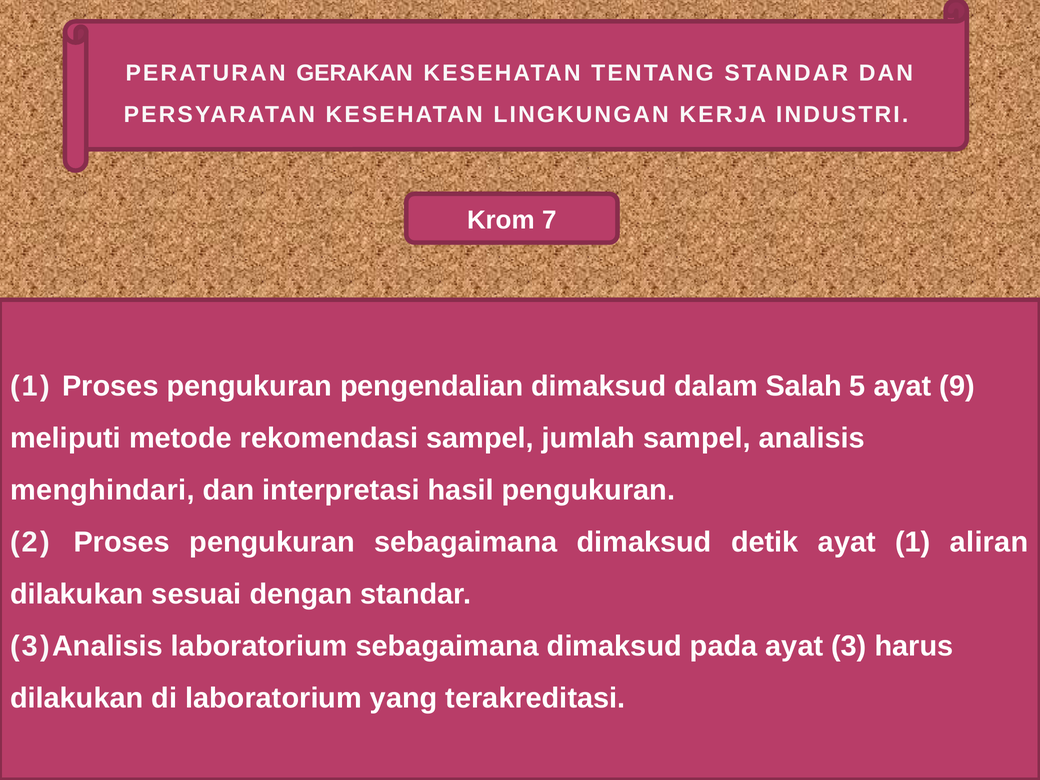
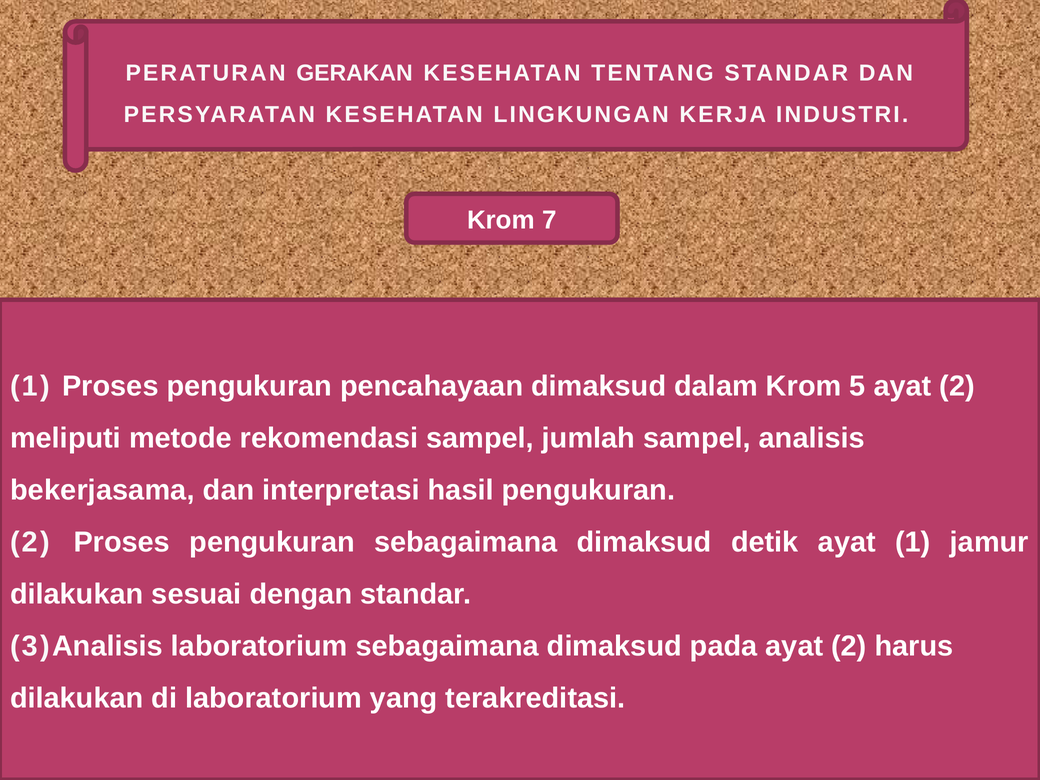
pengendalian: pengendalian -> pencahayaan (432, 386)
dalam Salah: Salah -> Krom (804, 386)
5 ayat 9: 9 -> 2 (957, 386)
menghindari: menghindari -> bekerjasama (102, 490)
aliran: aliran -> jamur (989, 542)
pada ayat 3: 3 -> 2 (849, 646)
